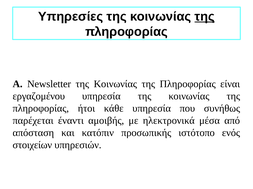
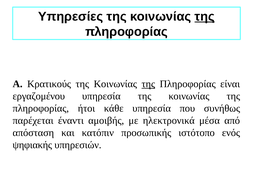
Newsletter: Newsletter -> Κρατικούς (49, 84)
της underline: none -> present (148, 84)
στοιχείων: στοιχείων -> ψηφιακής (32, 146)
